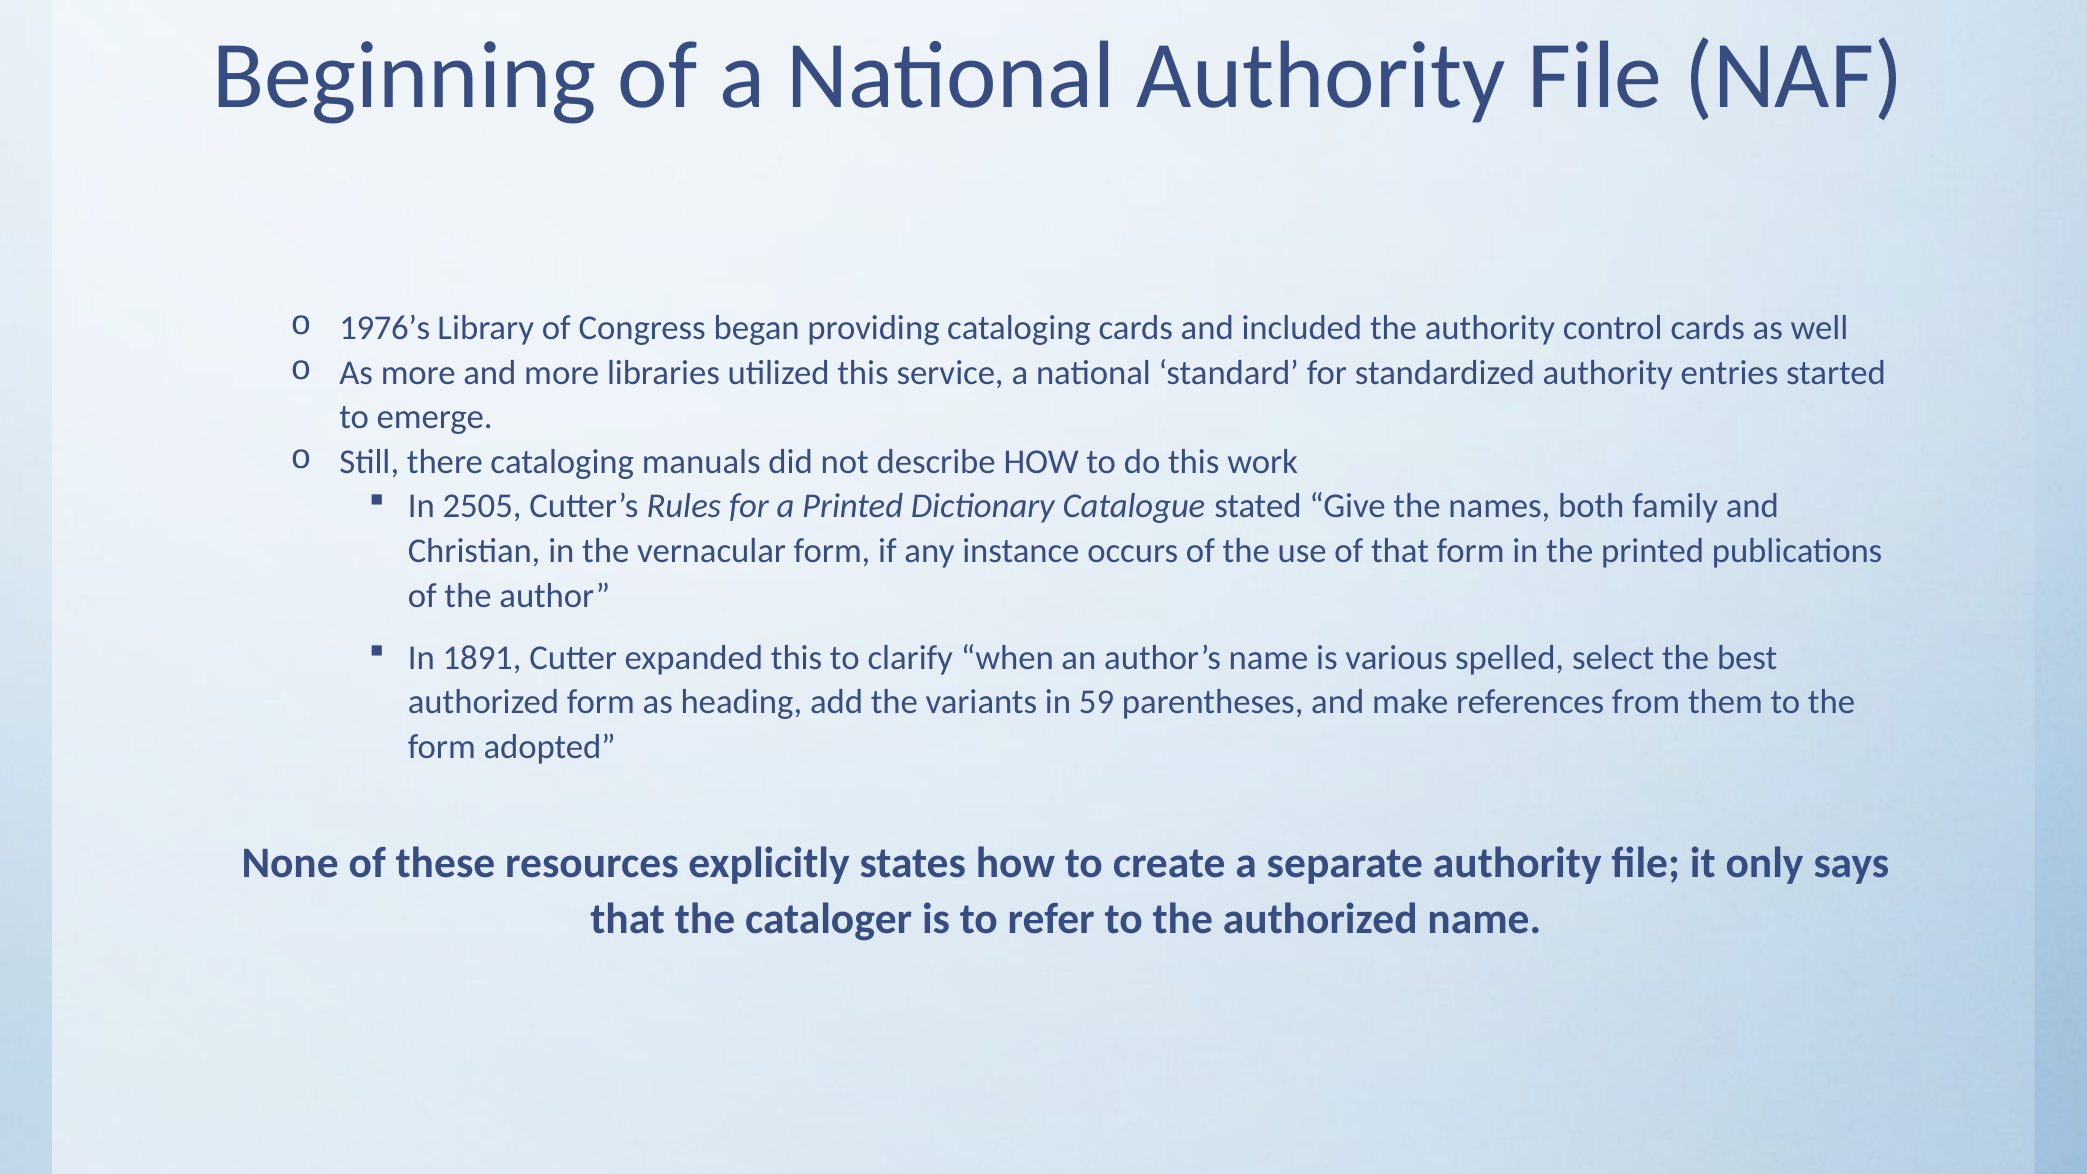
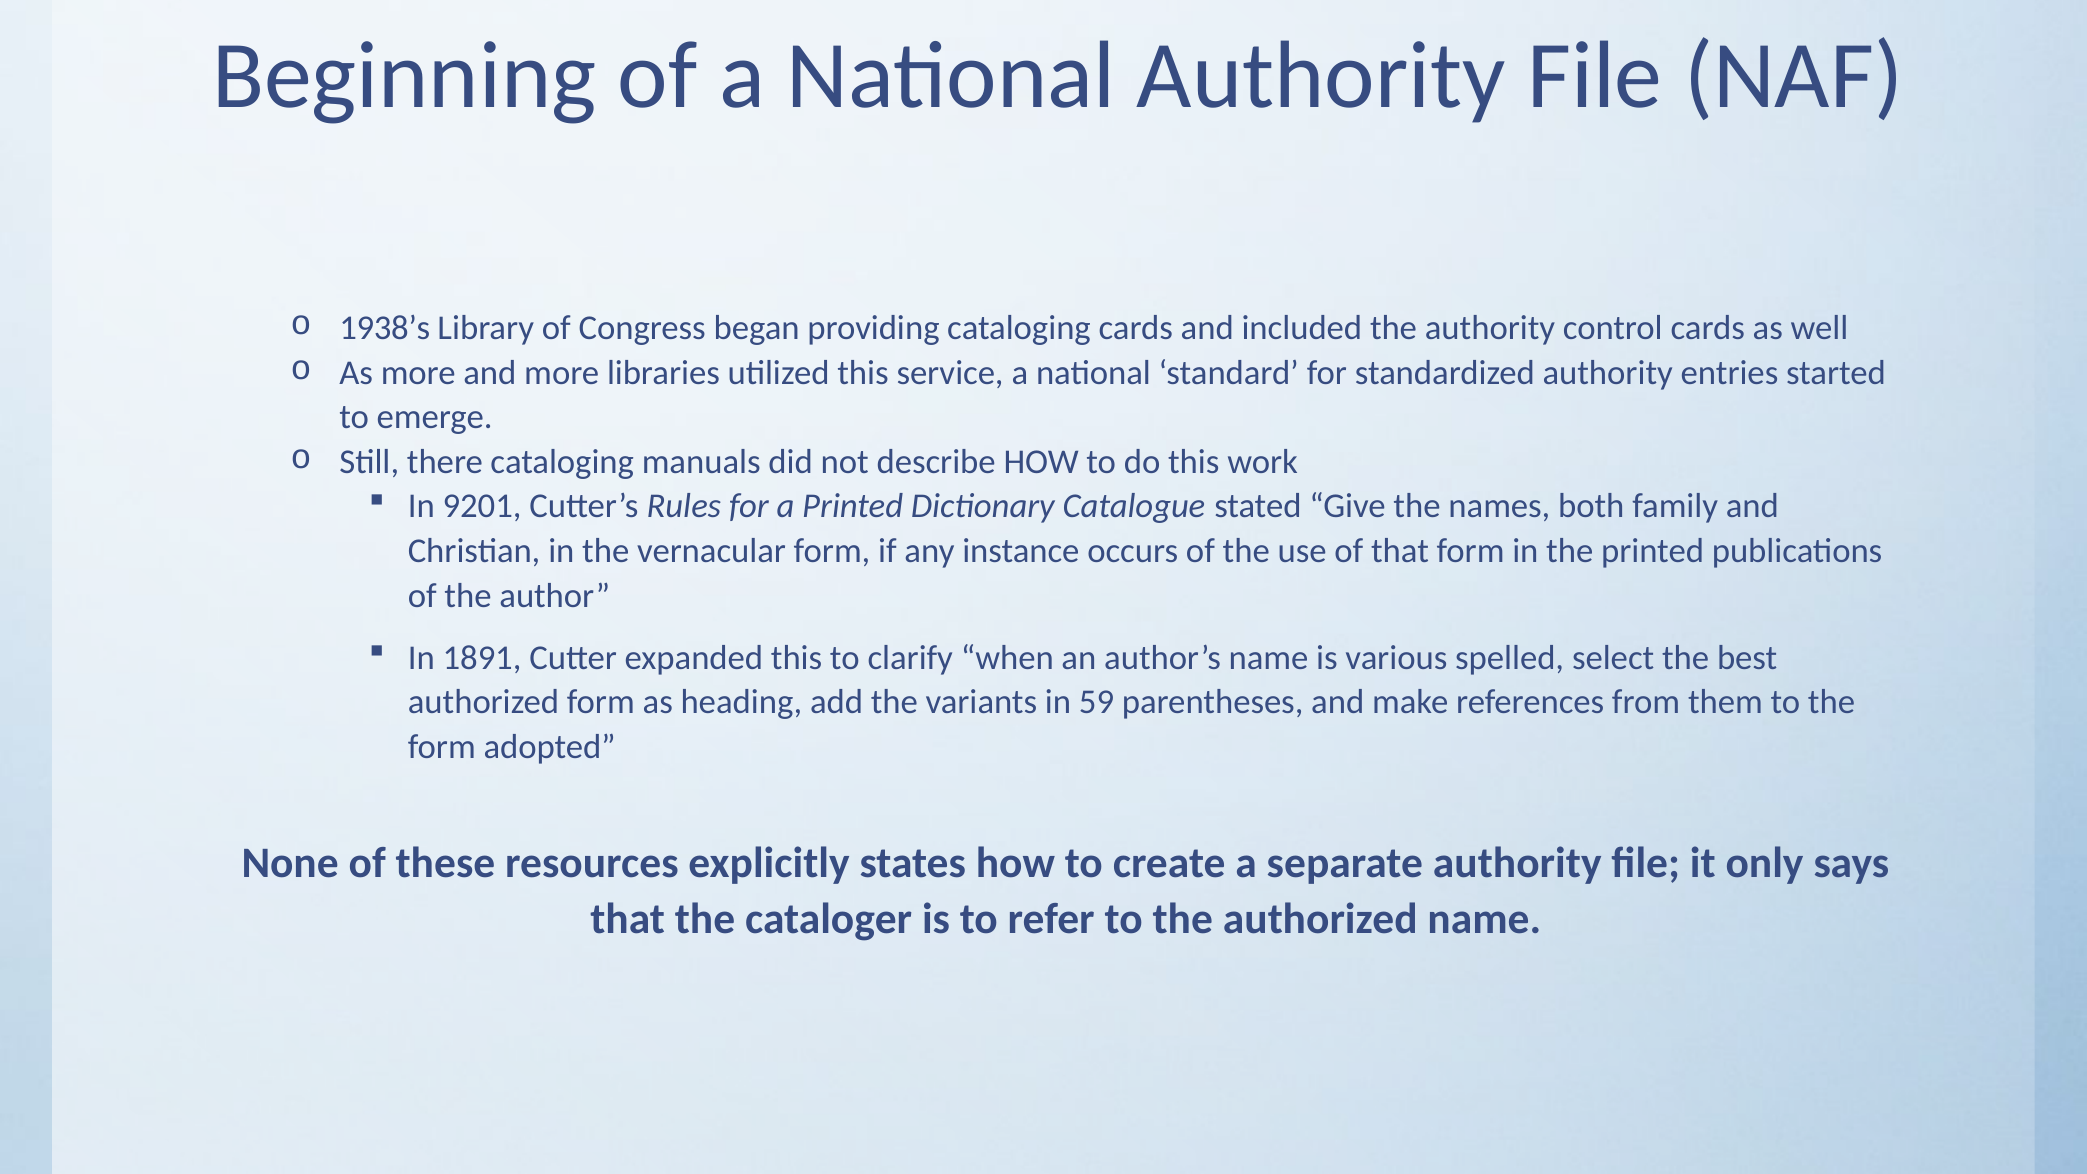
1976’s: 1976’s -> 1938’s (385, 328)
2505: 2505 -> 9201 (482, 506)
